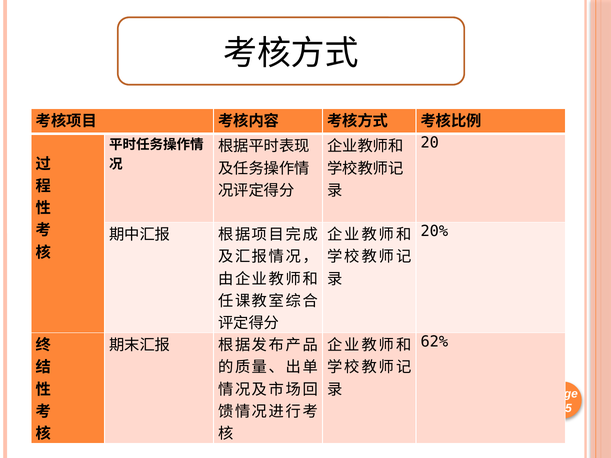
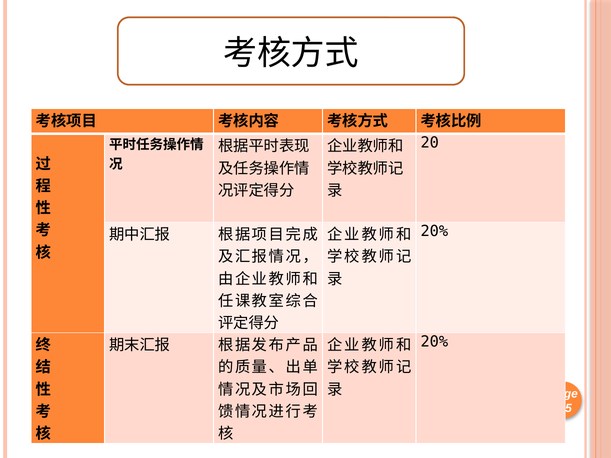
62%: 62% -> 20% (434, 342)
